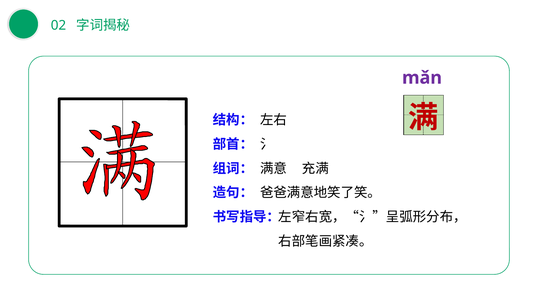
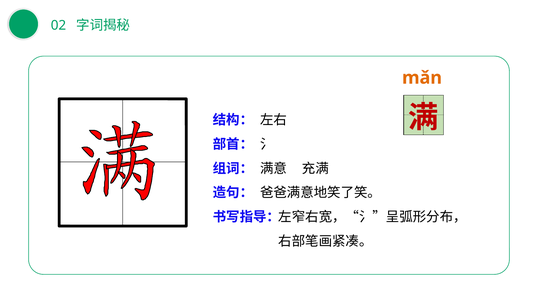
mǎn colour: purple -> orange (422, 78)
